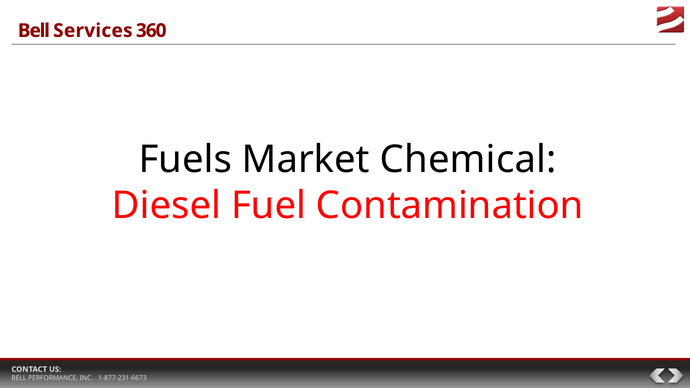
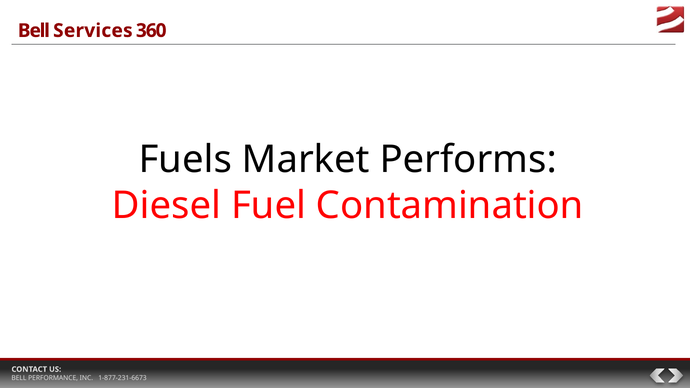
Chemical: Chemical -> Performs (468, 160)
